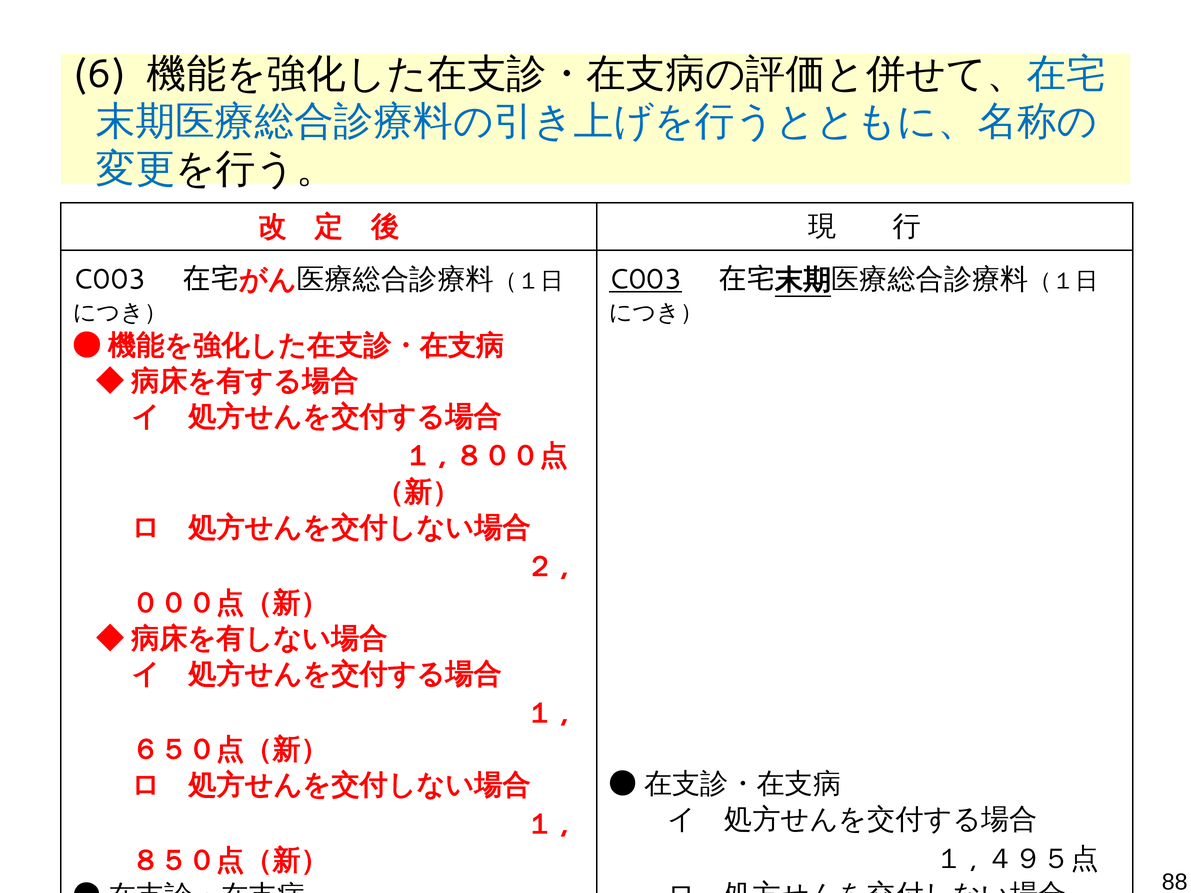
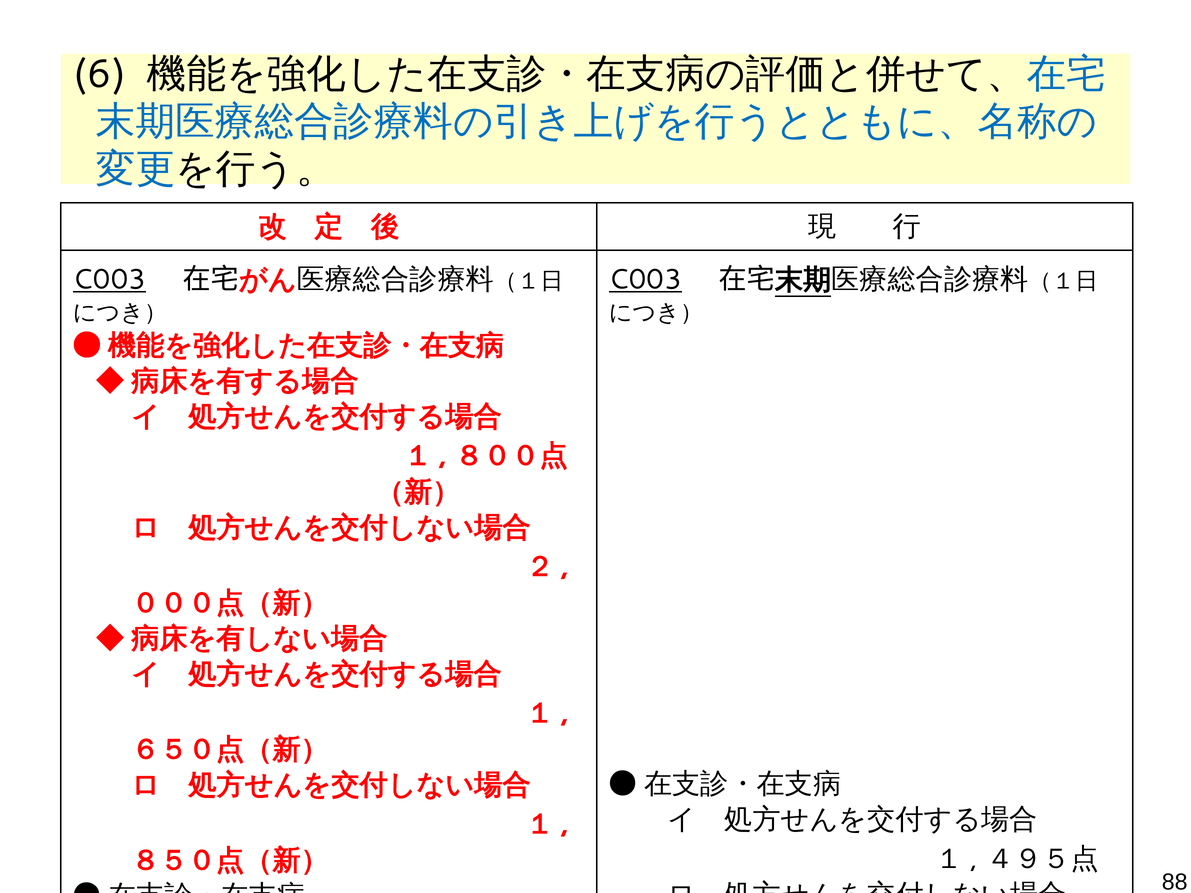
C003 underline: none -> present (110, 280)
